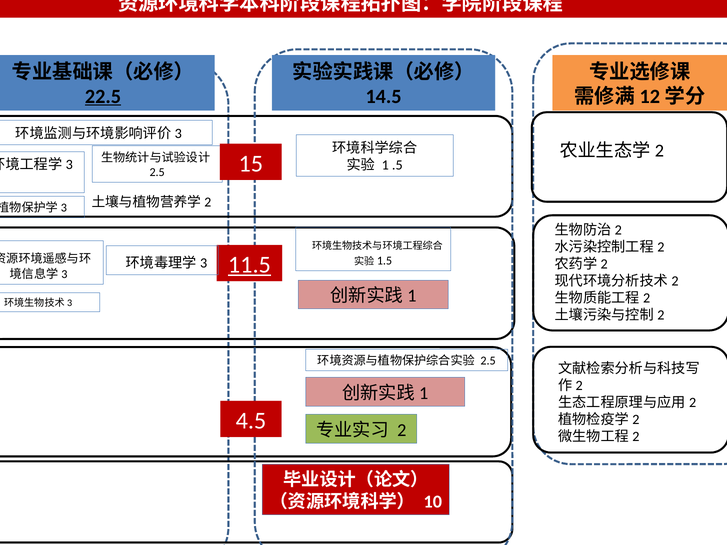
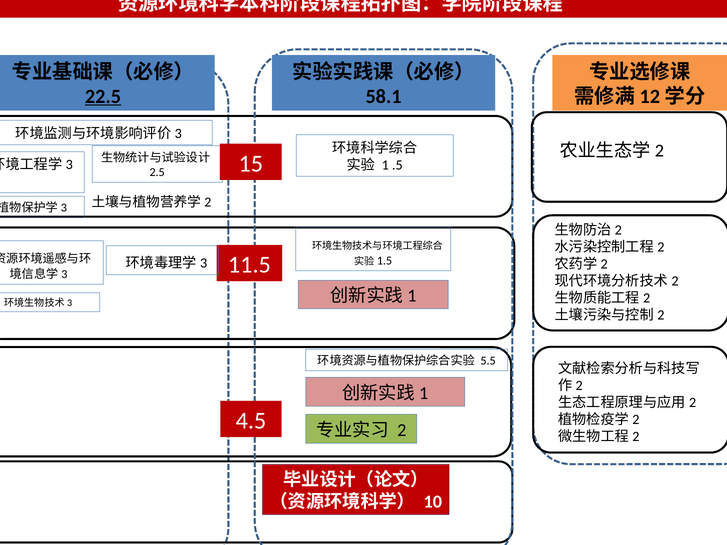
14.5: 14.5 -> 58.1 (384, 96)
11.5 underline: present -> none (249, 265)
2.5: 2.5 -> 5.5 (488, 361)
